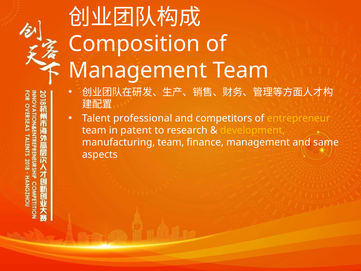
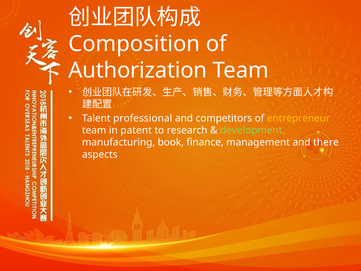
Management: Management -> Authorization (138, 70)
development colour: yellow -> light green (253, 130)
manufacturing team: team -> book (171, 142)
same: same -> there (326, 142)
